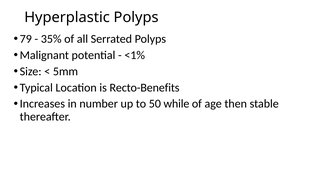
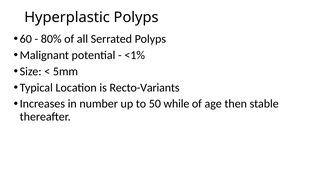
79: 79 -> 60 (26, 39)
35%: 35% -> 80% (51, 39)
Recto-Benefits: Recto-Benefits -> Recto-Variants (145, 88)
